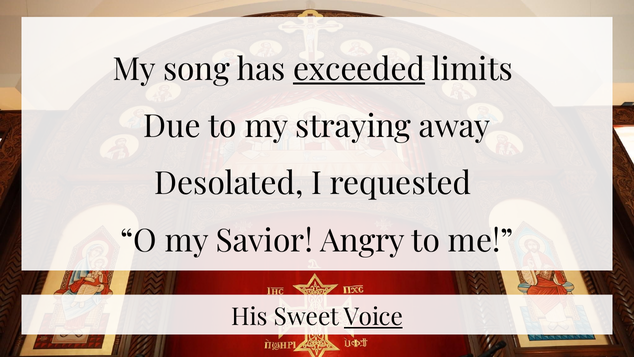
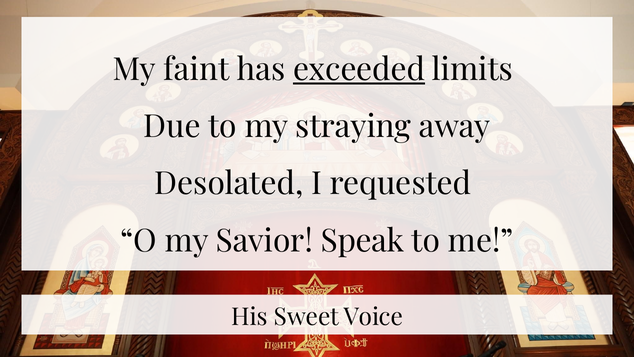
song: song -> faint (196, 70)
Angry: Angry -> Speak (363, 241)
Voice underline: present -> none (373, 317)
